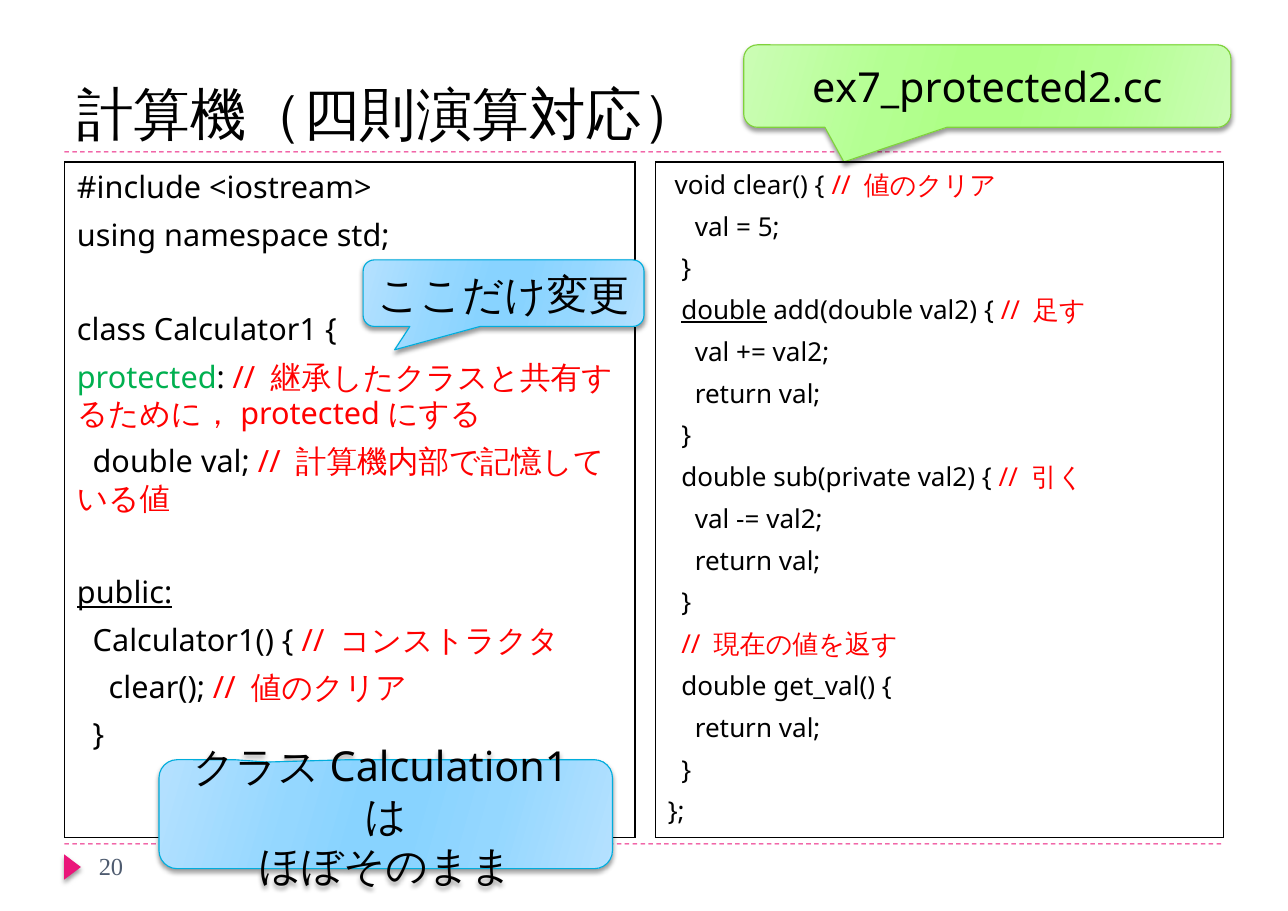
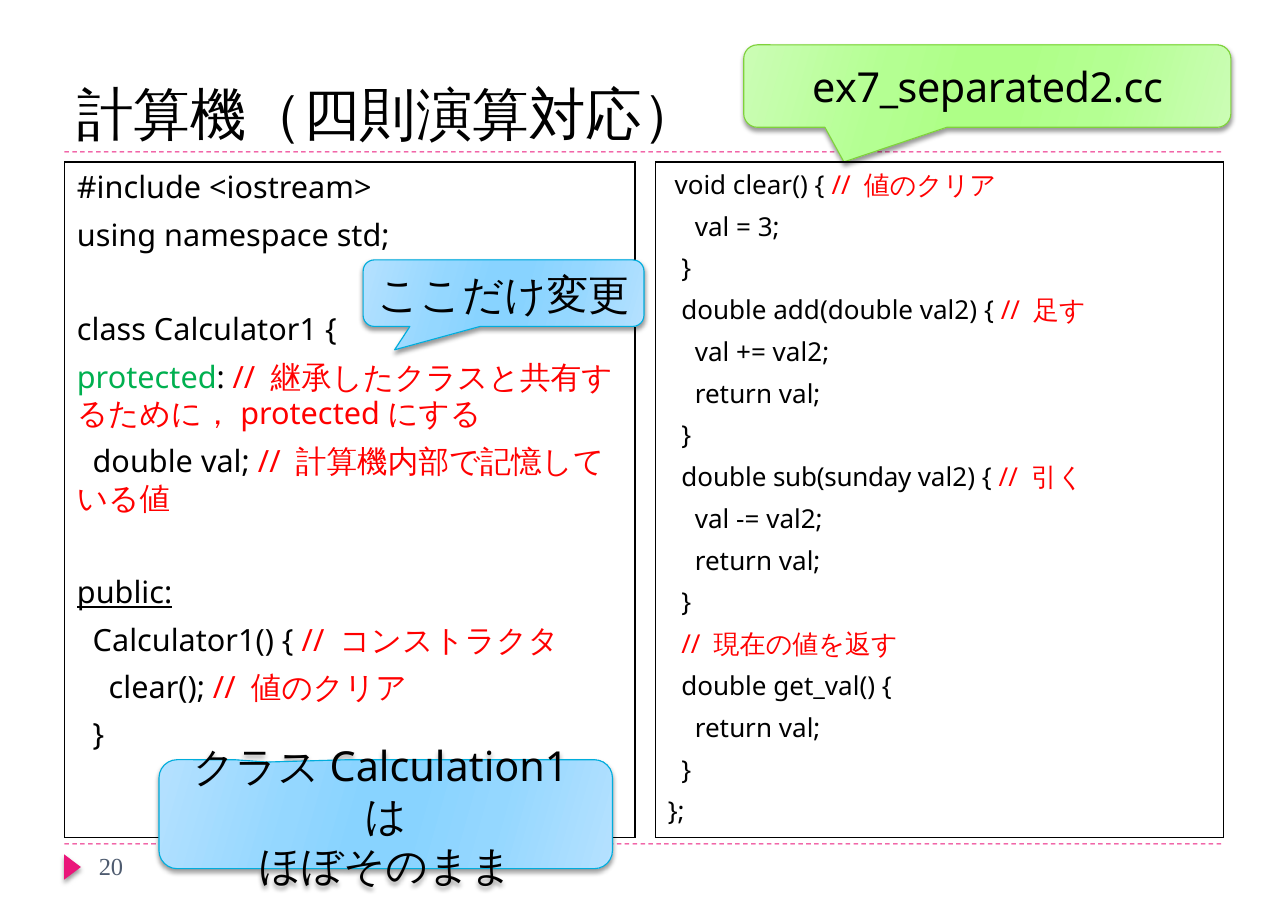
ex7_protected2.cc: ex7_protected2.cc -> ex7_separated2.cc (988, 89)
5: 5 -> 3 (769, 227)
double underline: present -> none (724, 311)
sub(private: sub(private -> sub(sunday (842, 478)
